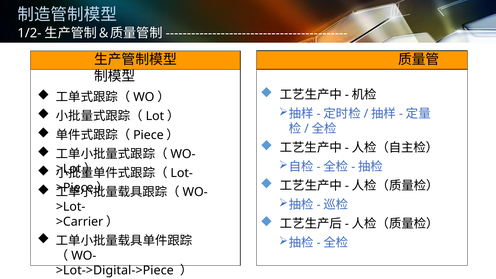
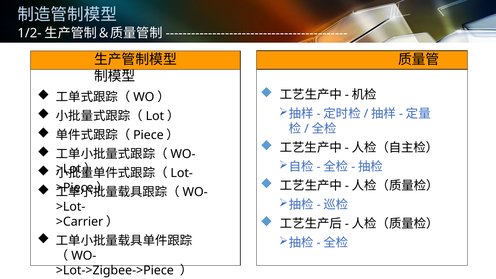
>Lot->Digital->Piece: >Lot->Digital->Piece -> >Lot->Zigbee->Piece (115, 271)
